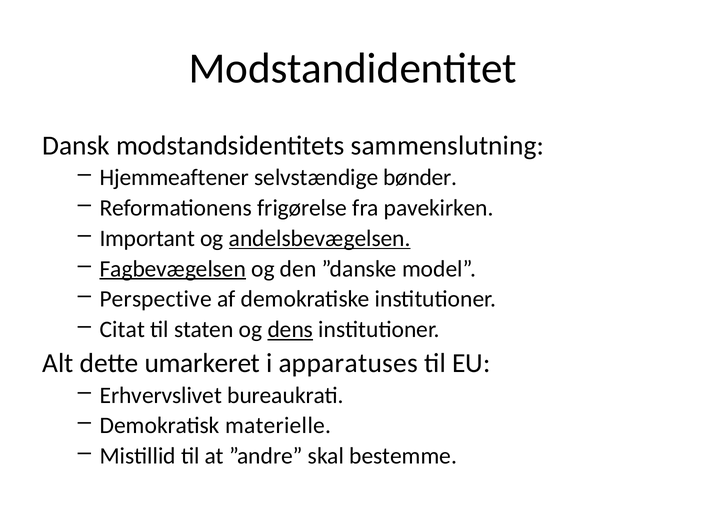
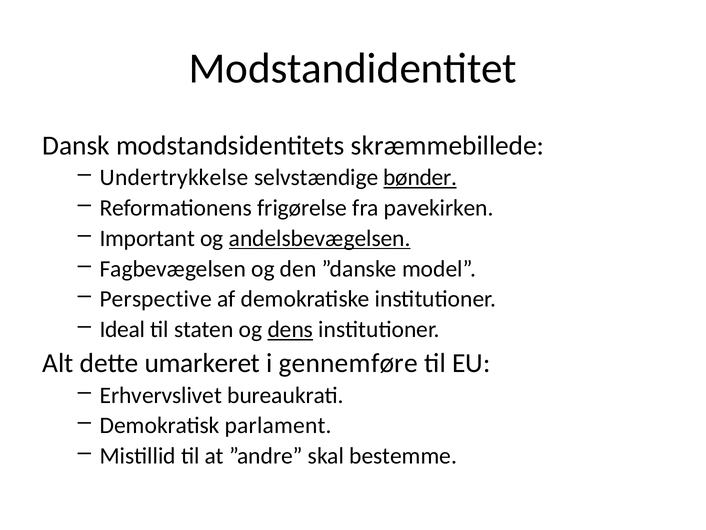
sammenslutning: sammenslutning -> skræmmebillede (448, 145)
Hjemmeaftener: Hjemmeaftener -> Undertrykkelse (174, 177)
bønder underline: none -> present (420, 177)
Fagbevægelsen underline: present -> none (173, 269)
Citat: Citat -> Ideal (123, 329)
apparatuses: apparatuses -> gennemføre (348, 363)
materielle: materielle -> parlament (278, 425)
